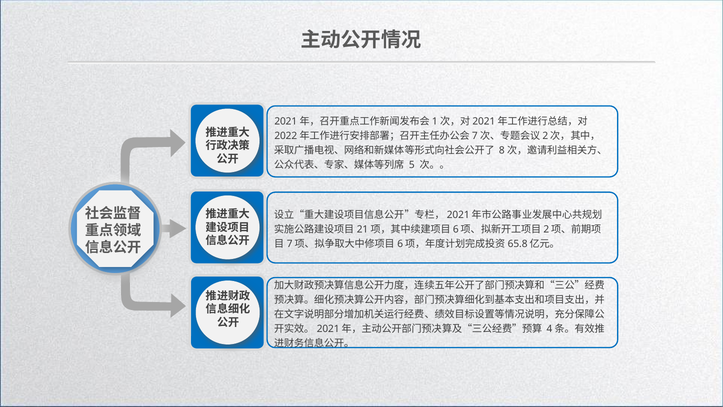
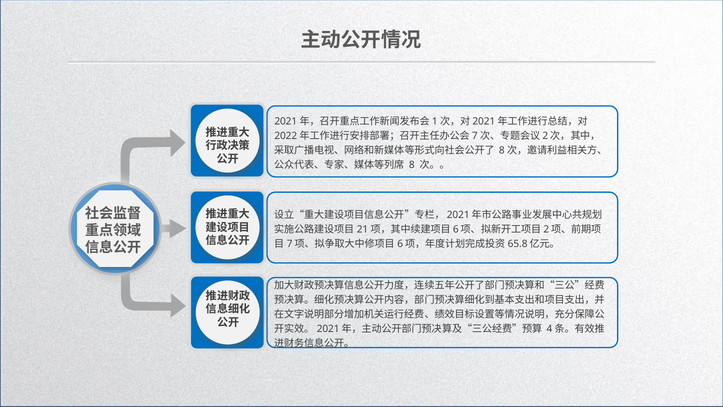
5: 5 -> 8 (412, 165)
